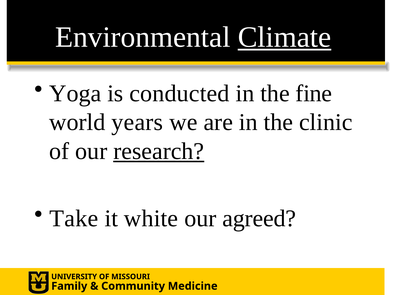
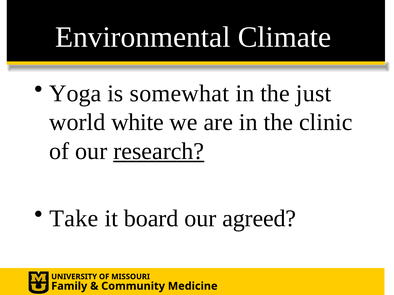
Climate underline: present -> none (285, 37)
conducted: conducted -> somewhat (179, 94)
fine: fine -> just (314, 94)
years: years -> white (137, 123)
white: white -> board (151, 219)
